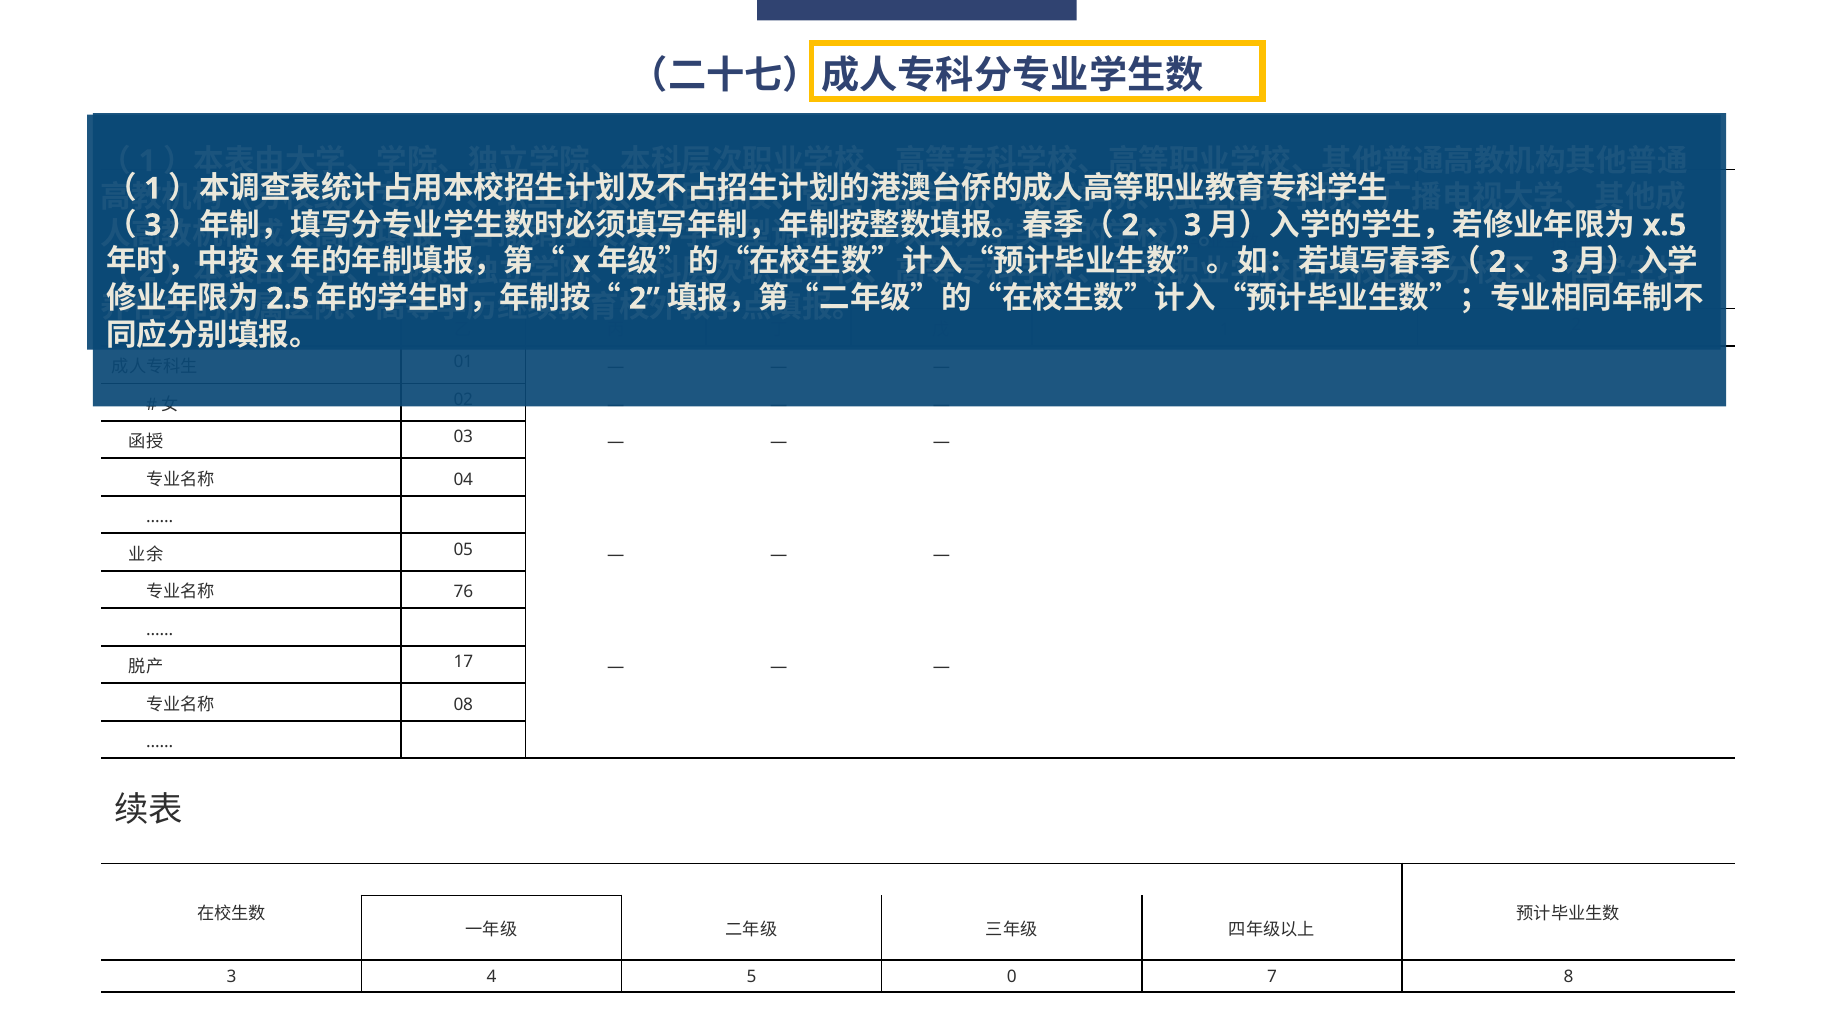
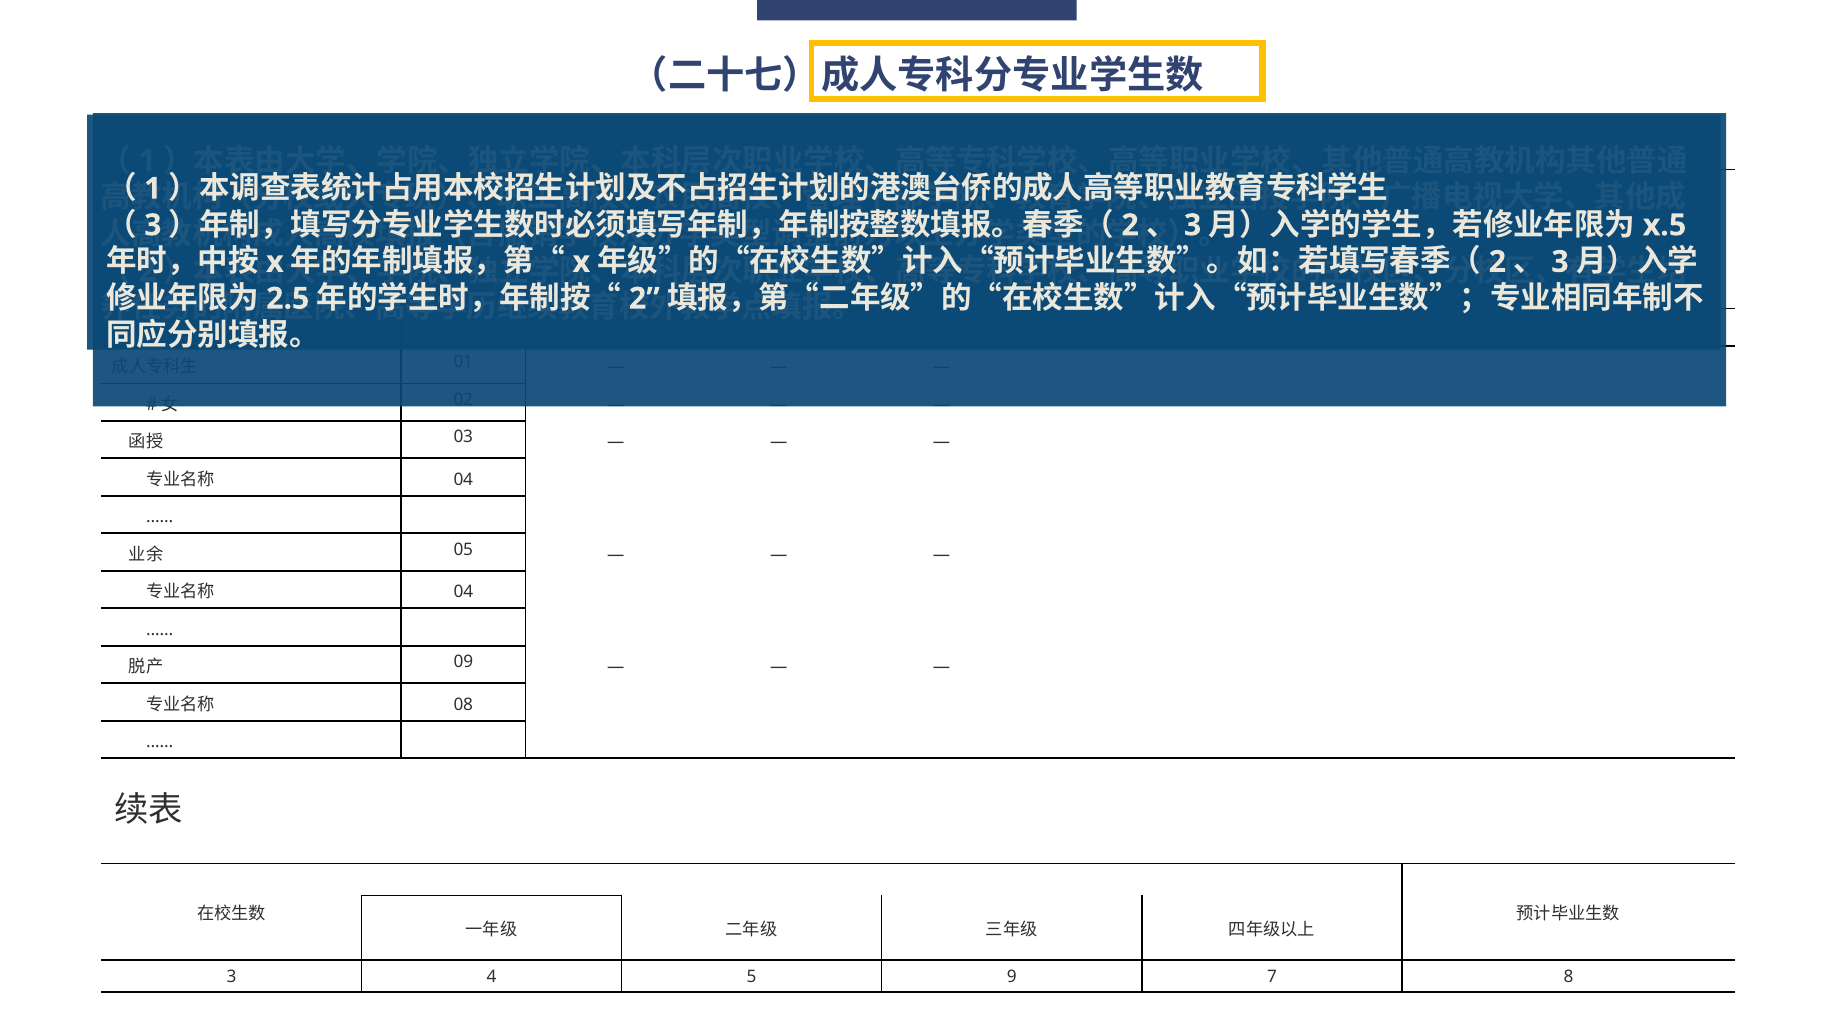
76: 76 -> 04 (463, 592)
17: 17 -> 09 (463, 662)
0: 0 -> 9 (1012, 977)
